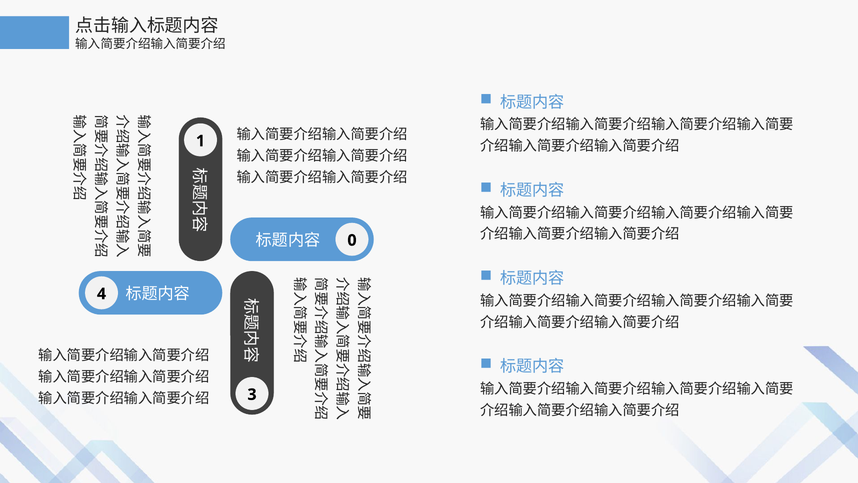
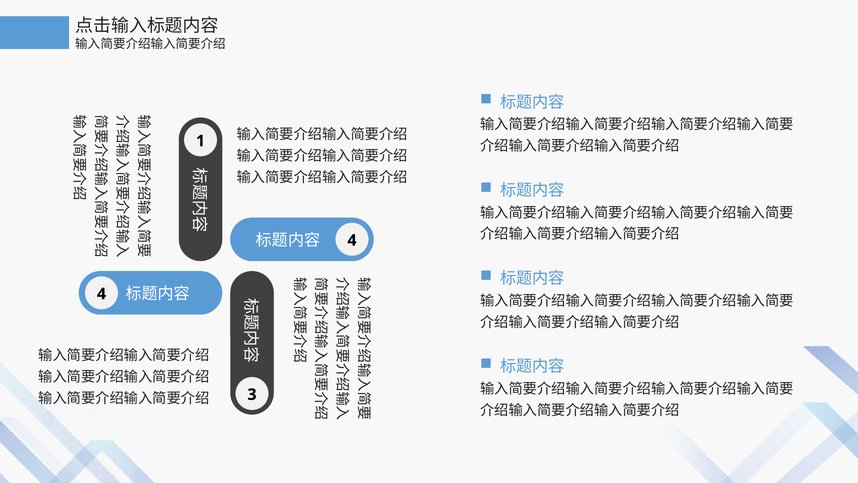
0: 0 -> 4 (352, 240)
